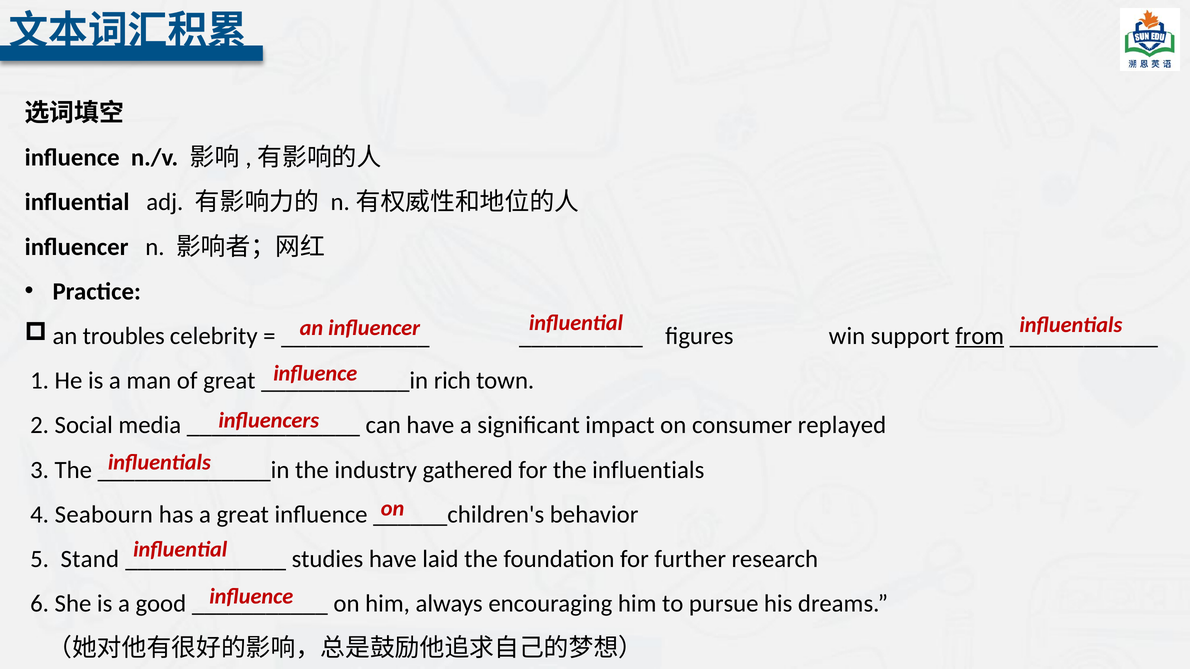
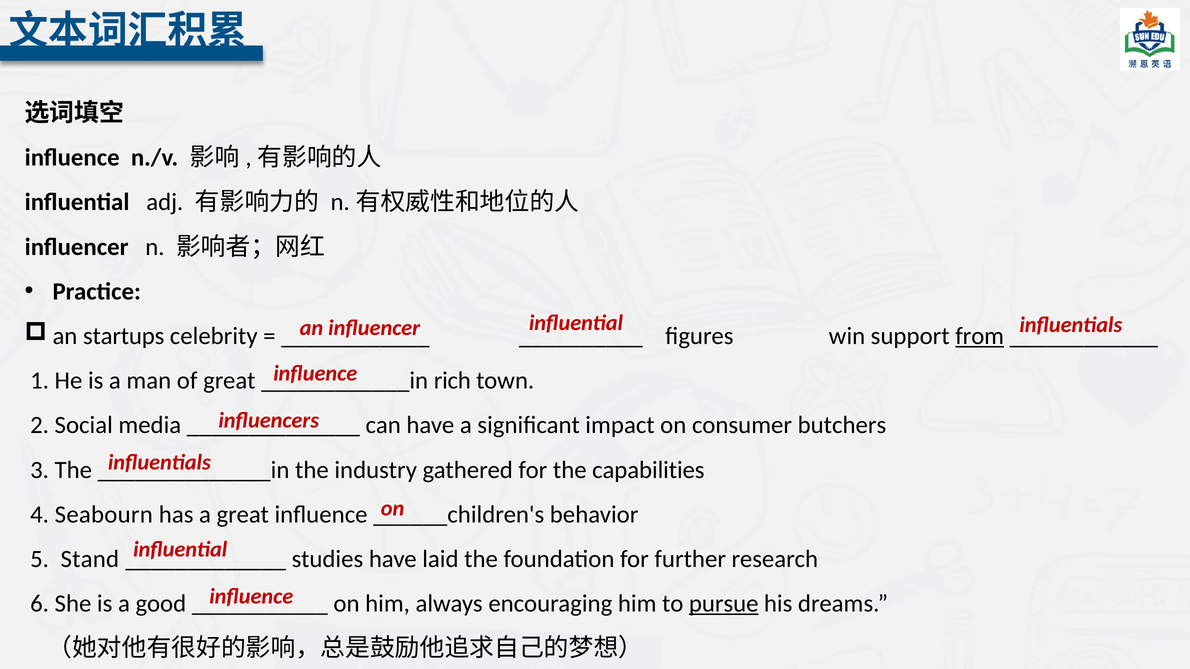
troubles: troubles -> startups (124, 336)
replayed: replayed -> butchers (842, 426)
the influentials: influentials -> capabilities (648, 470)
pursue underline: none -> present (724, 604)
